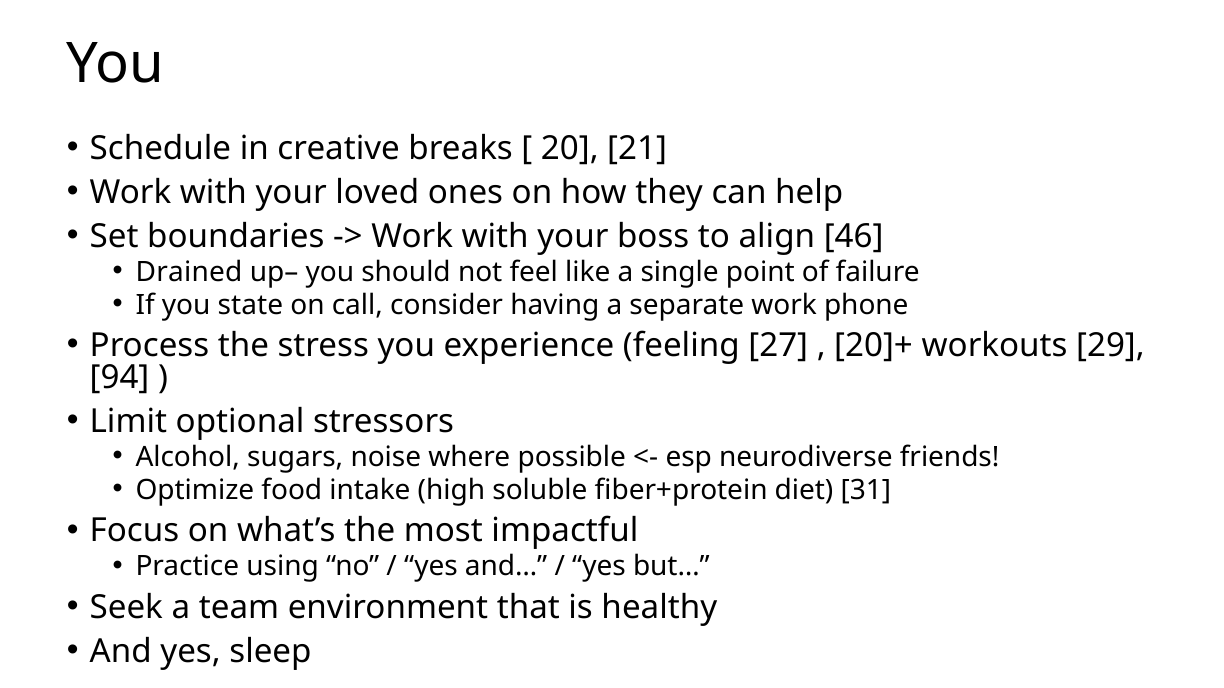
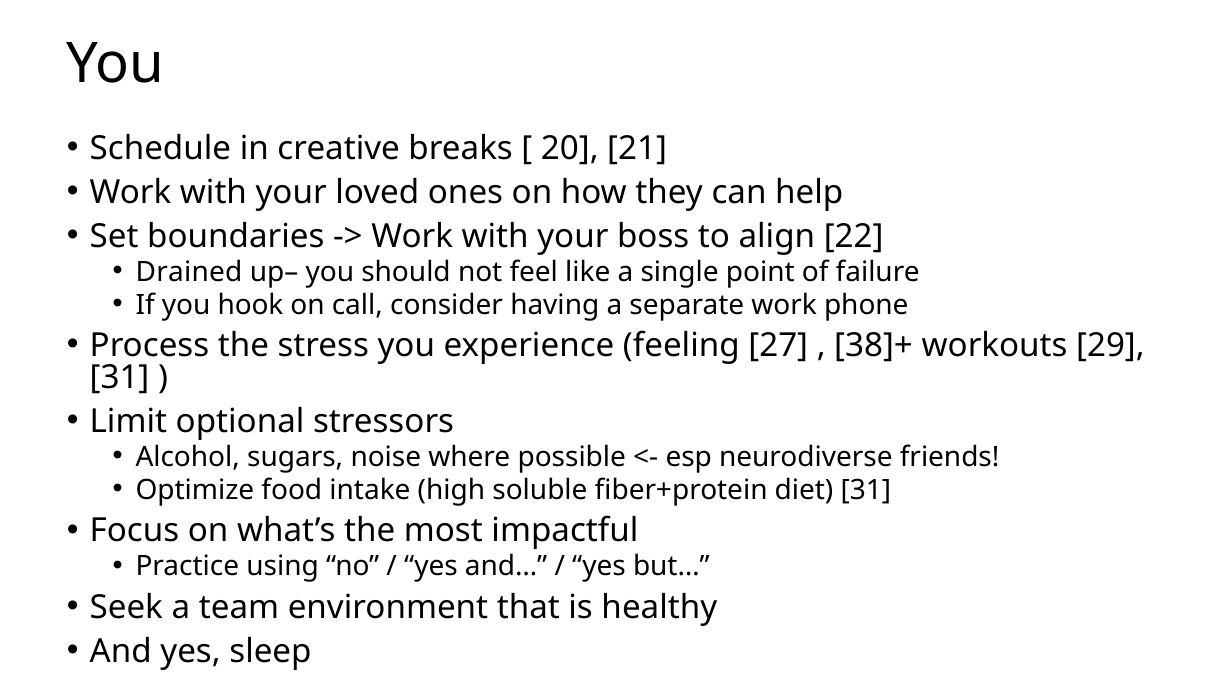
46: 46 -> 22 (854, 236)
state: state -> hook (251, 305)
20]+: 20]+ -> 38]+ (874, 346)
94: 94 -> 31 (120, 378)
